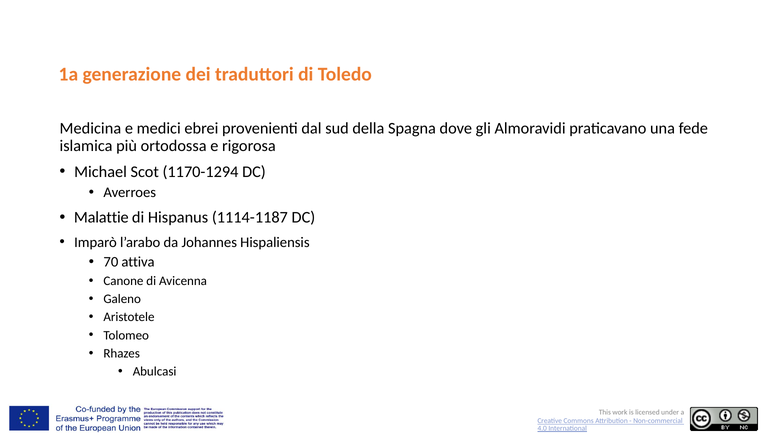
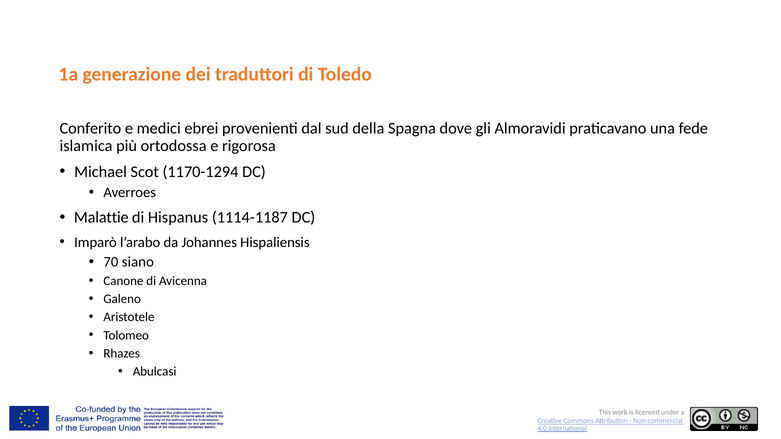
Medicina: Medicina -> Conferito (90, 129)
attiva: attiva -> siano (138, 262)
